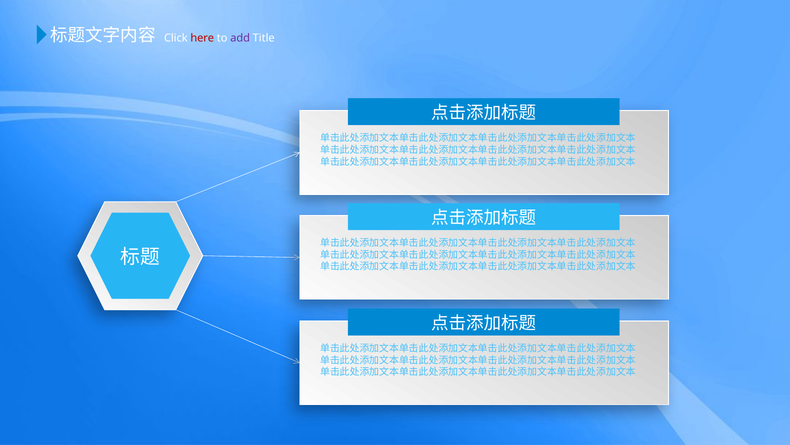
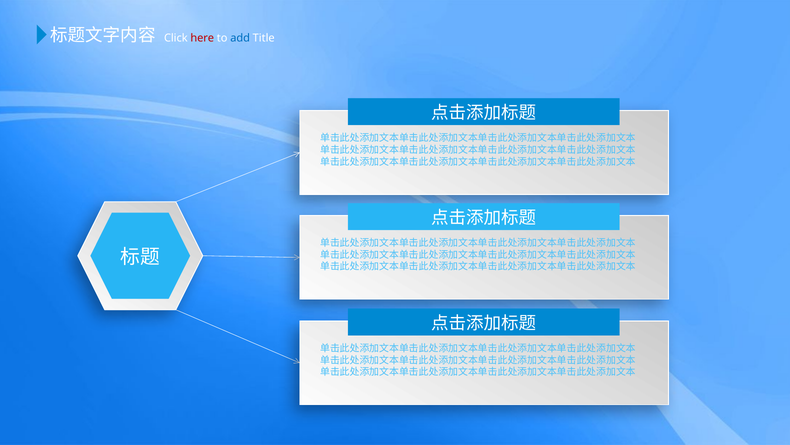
add colour: purple -> blue (240, 38)
